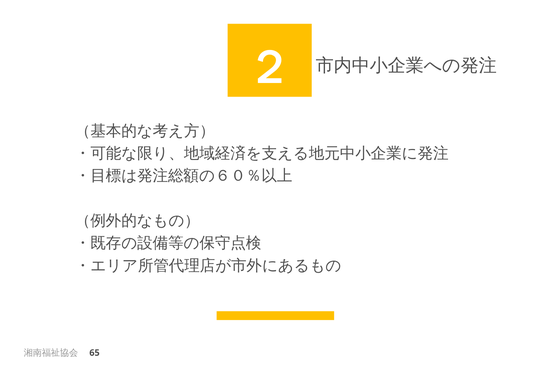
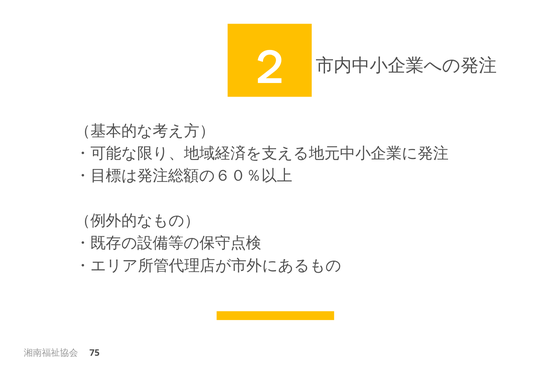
65: 65 -> 75 (95, 353)
